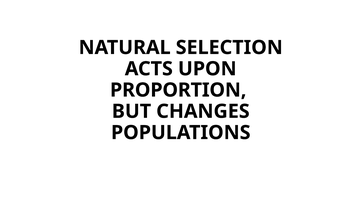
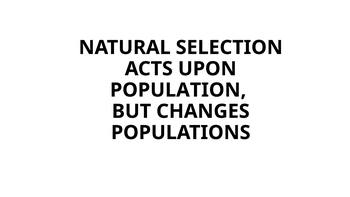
PROPORTION: PROPORTION -> POPULATION (178, 90)
